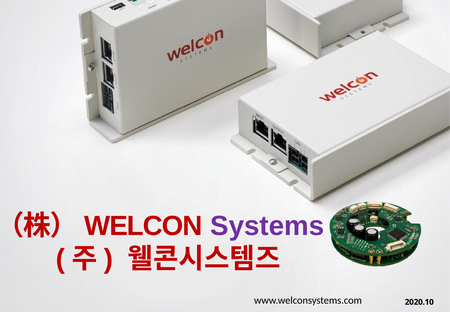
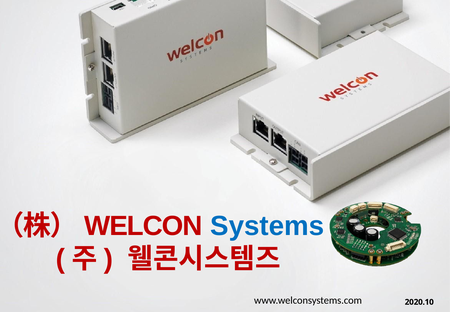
Systems colour: purple -> blue (267, 226)
